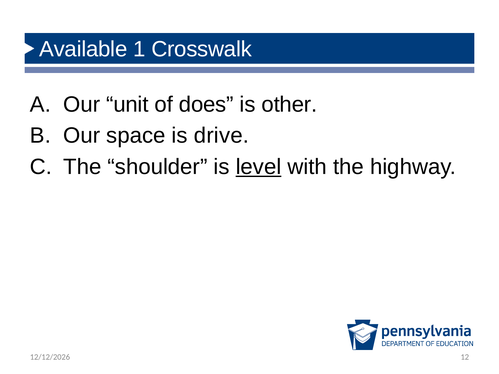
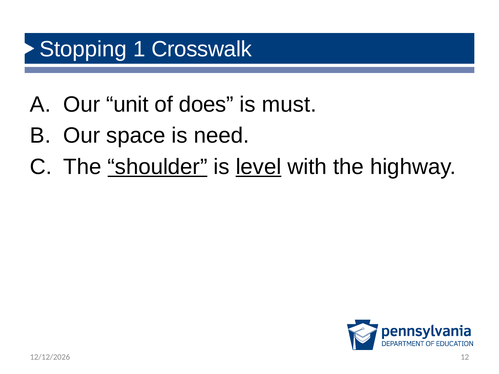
Available: Available -> Stopping (83, 49)
other: other -> must (289, 105)
drive: drive -> need (222, 136)
shoulder underline: none -> present (157, 167)
